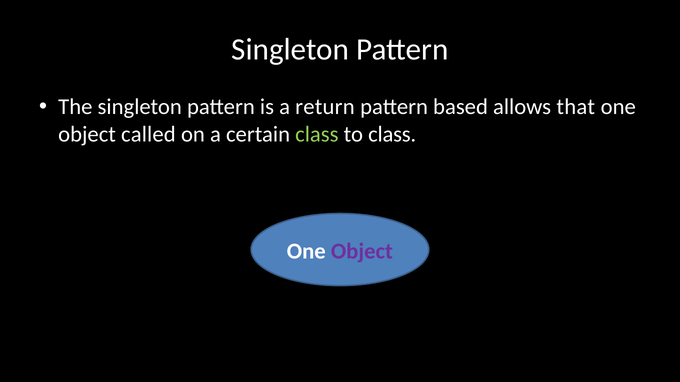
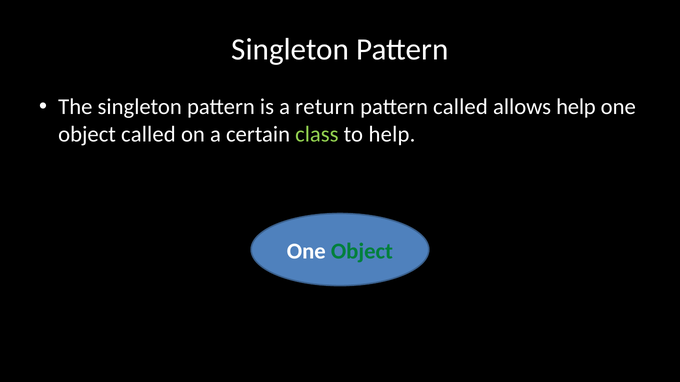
pattern based: based -> called (460, 107)
allows that: that -> help (576, 107)
to class: class -> help (392, 134)
Object colour: purple -> green (362, 251)
